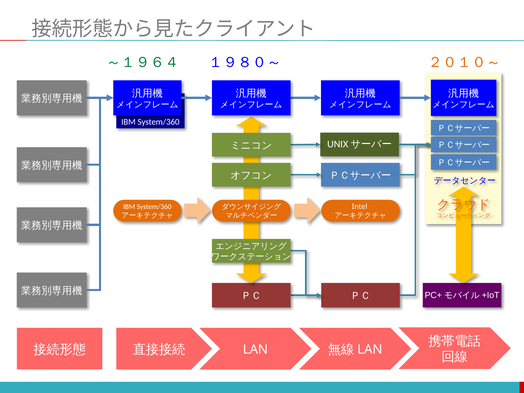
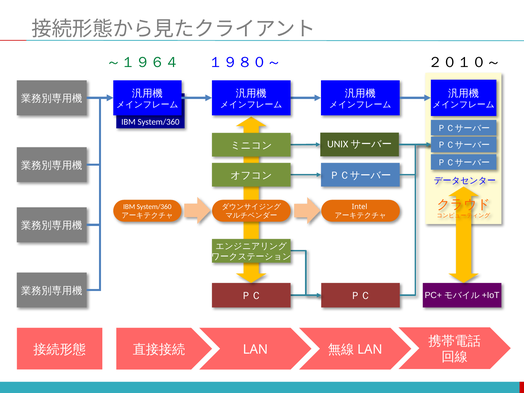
２０１０～ colour: orange -> black (464, 62)
